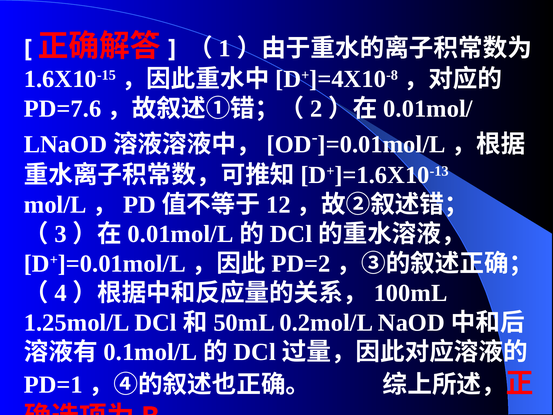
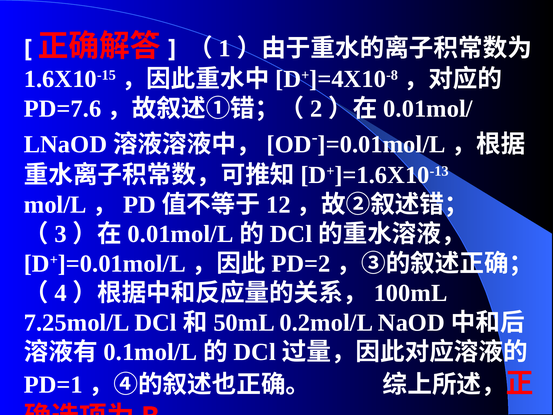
1.25mol/L: 1.25mol/L -> 7.25mol/L (77, 322)
